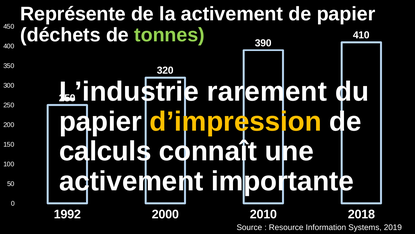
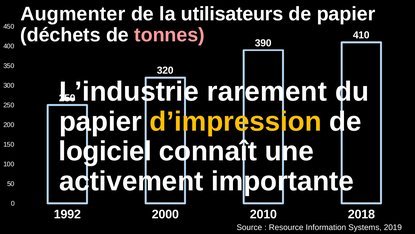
Représente: Représente -> Augmenter (73, 14)
la activement: activement -> utilisateurs (232, 14)
tonnes colour: light green -> pink (170, 35)
calculs: calculs -> logiciel (105, 151)
